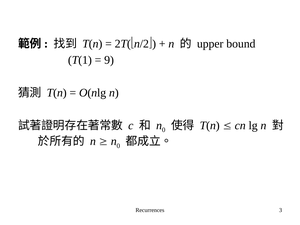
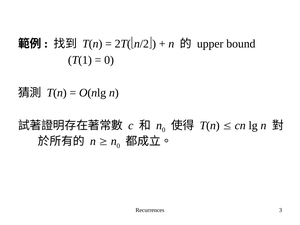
9: 9 -> 0 (109, 60)
